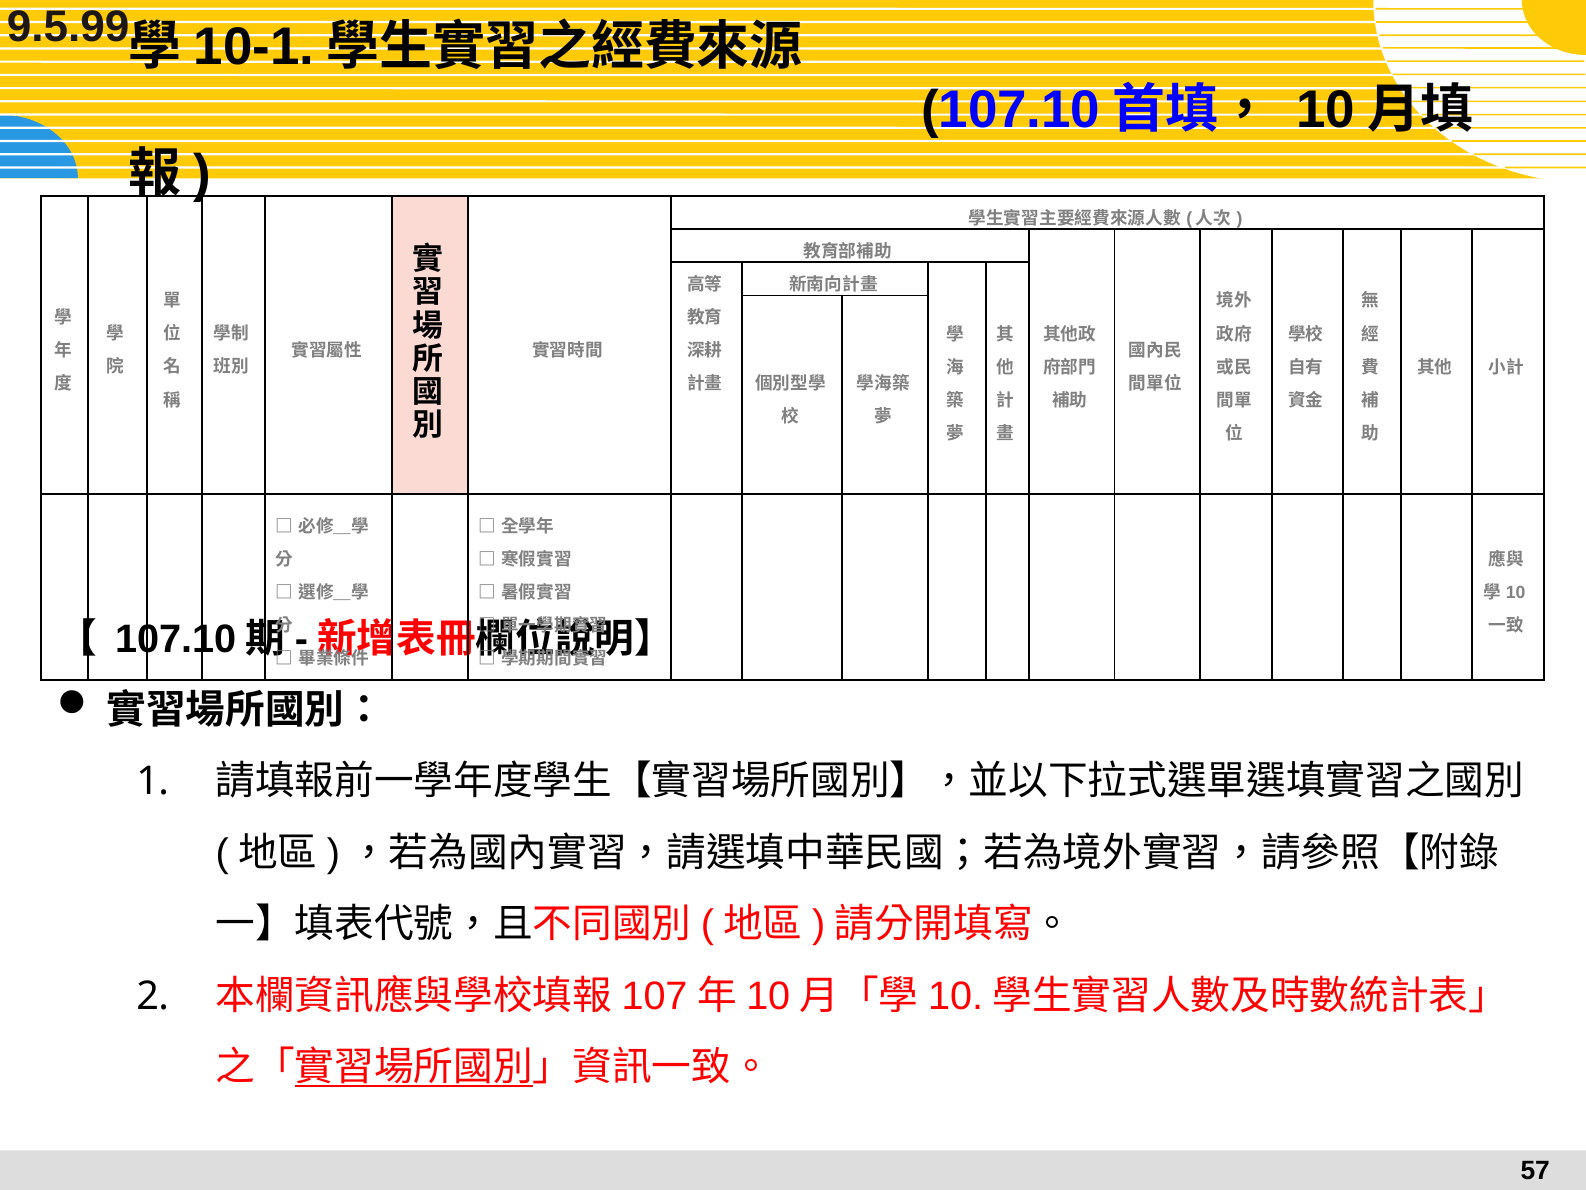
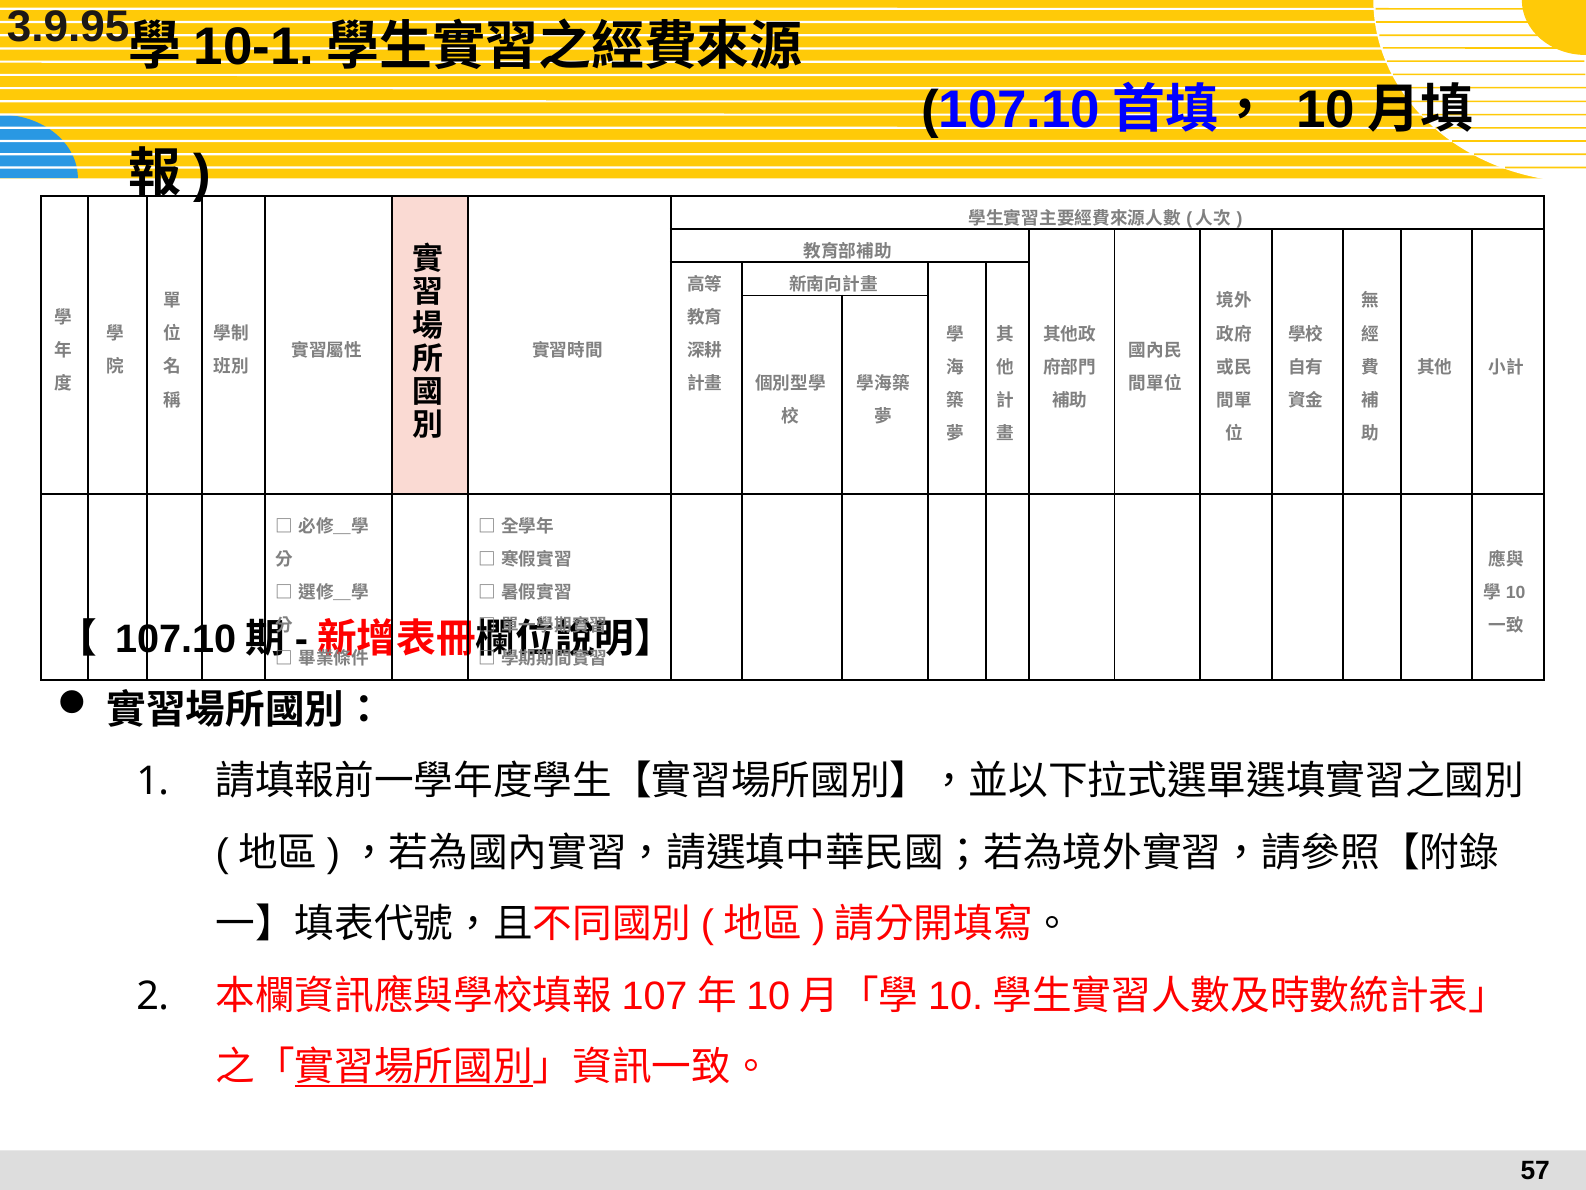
9.5.99: 9.5.99 -> 3.9.95 (68, 27)
